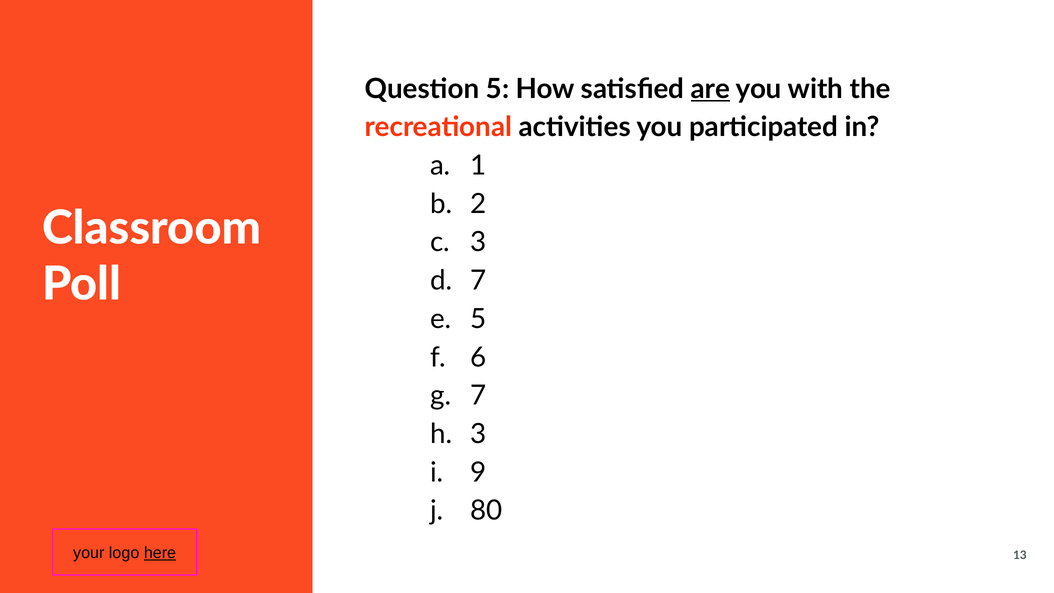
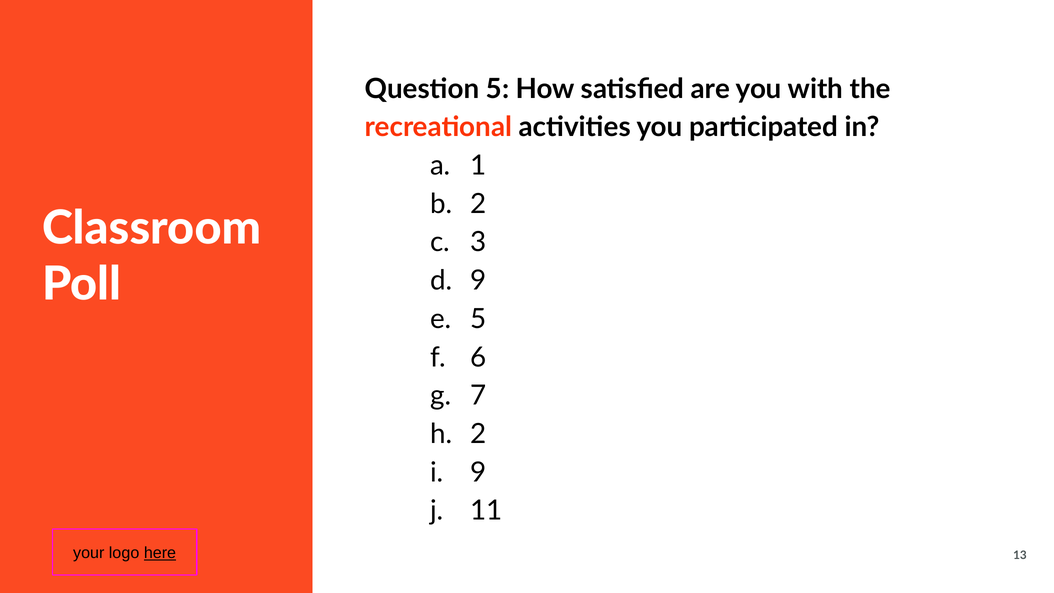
are underline: present -> none (710, 89)
7: 7 -> 9 (478, 281)
3: 3 -> 2 (478, 434)
80: 80 -> 11 (486, 511)
